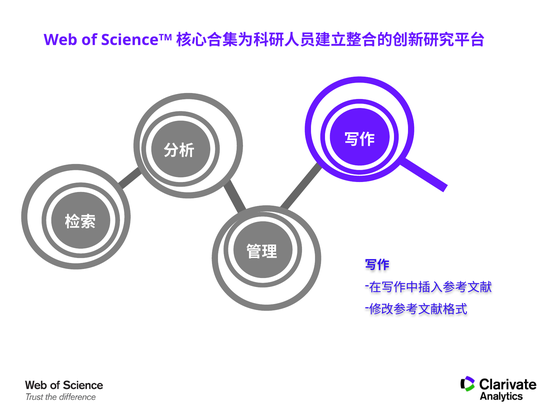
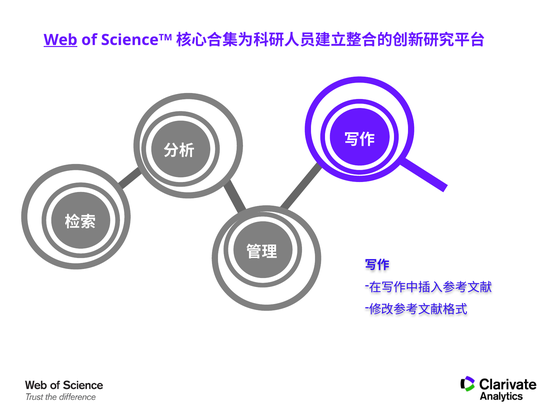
Web underline: none -> present (61, 40)
